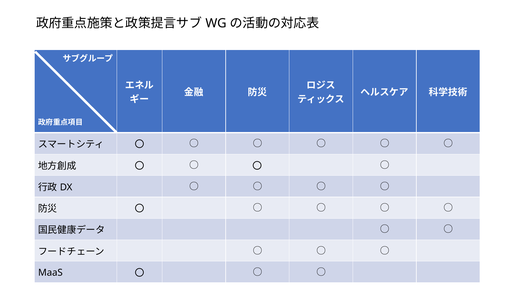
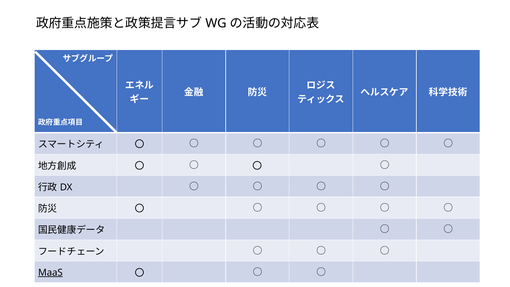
MaaS underline: none -> present (50, 272)
